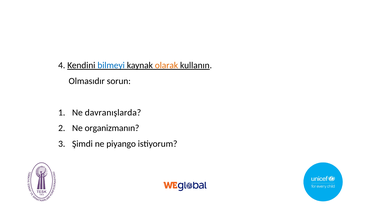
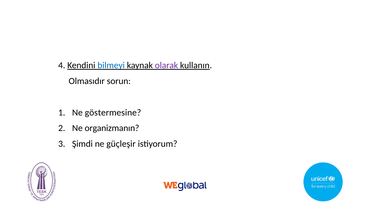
olarak colour: orange -> purple (167, 65)
davranışlarda: davranışlarda -> göstermesine (113, 113)
piyango: piyango -> güçleşir (121, 144)
